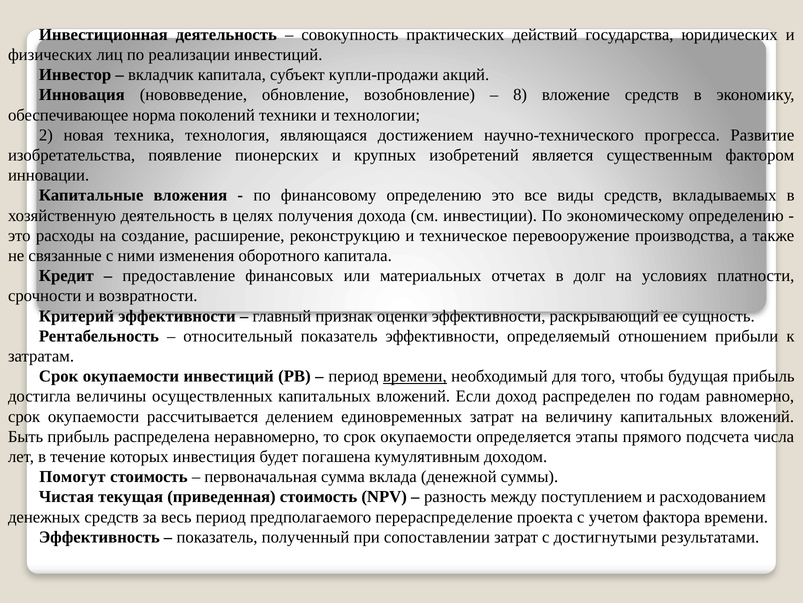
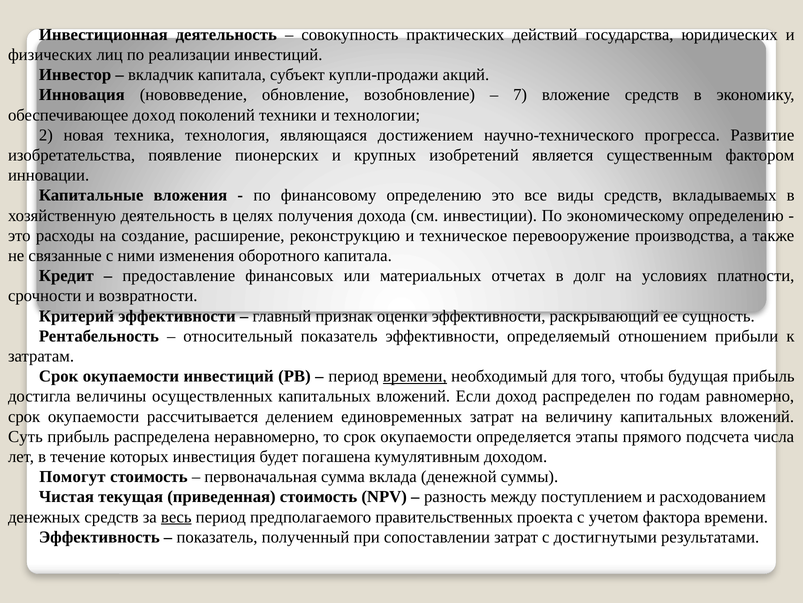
8: 8 -> 7 (520, 95)
обеспечивающее норма: норма -> доход (154, 115)
Быть: Быть -> Суть (25, 436)
весь underline: none -> present (176, 516)
перераспределение: перераспределение -> правительственных (444, 516)
